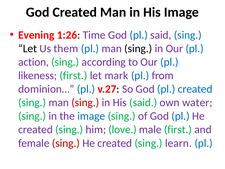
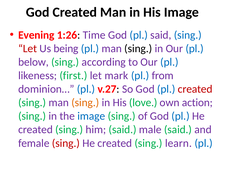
Let colour: black -> red (28, 48)
them: them -> being (66, 48)
action: action -> below (33, 62)
created colour: blue -> red (195, 89)
sing colour: red -> orange (85, 102)
His said: said -> love (143, 102)
water: water -> action (197, 102)
him love: love -> said (123, 129)
male first: first -> said (178, 129)
